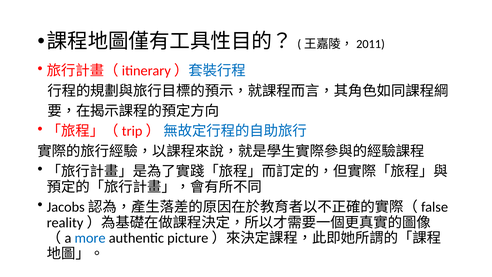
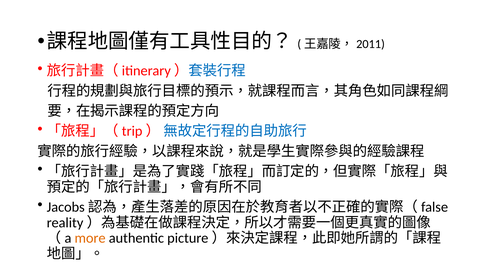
more colour: blue -> orange (90, 238)
